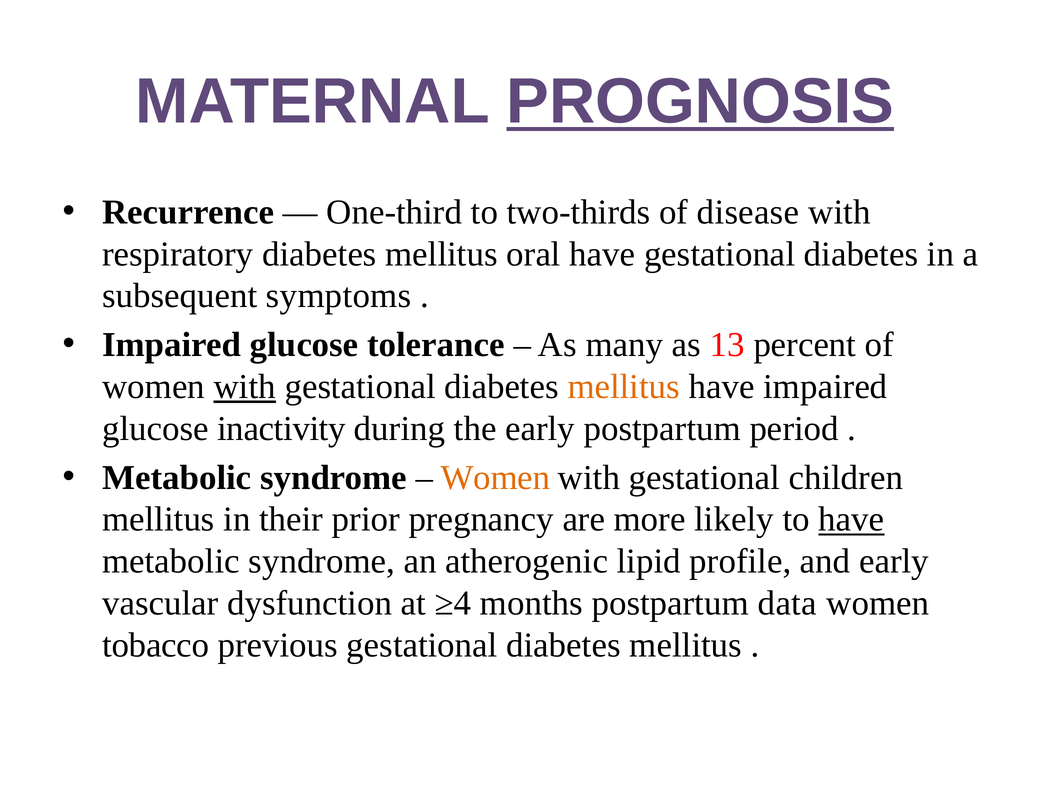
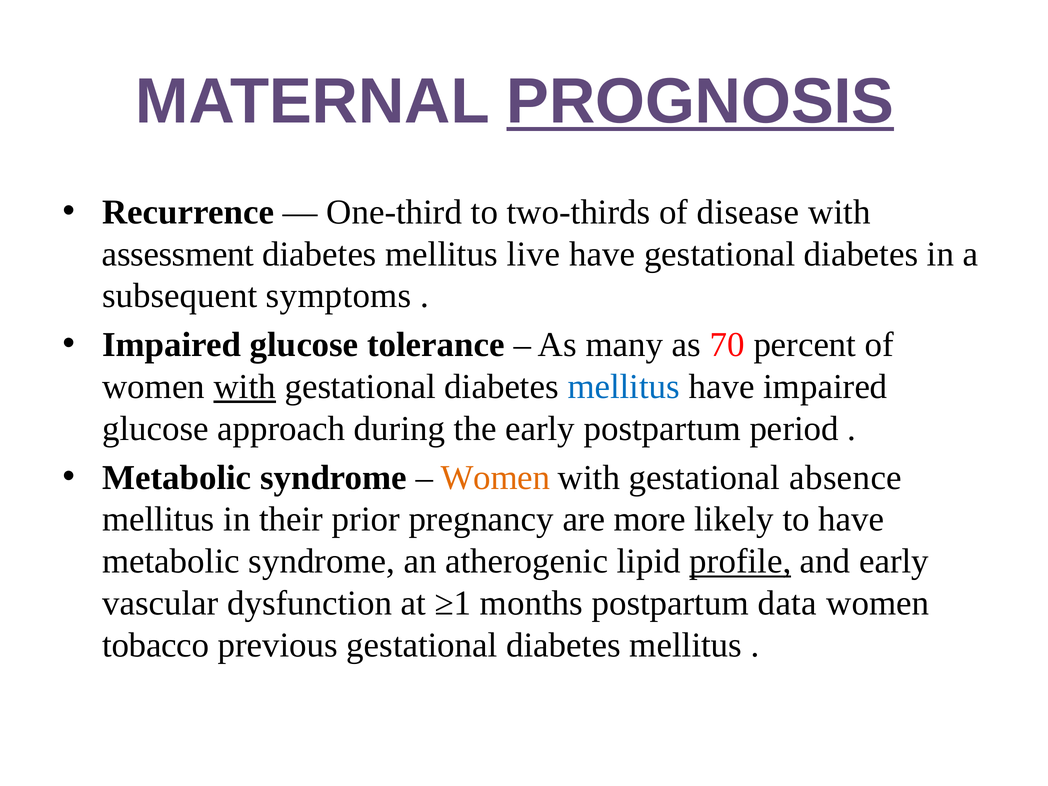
respiratory: respiratory -> assessment (178, 254)
oral: oral -> live (533, 254)
13: 13 -> 70 (727, 345)
mellitus colour: orange -> blue (624, 387)
inactivity: inactivity -> approach (281, 429)
children: children -> absence (846, 478)
have underline: present -> none (851, 519)
profile underline: none -> present (740, 561)
≥4: ≥4 -> ≥1 (453, 603)
